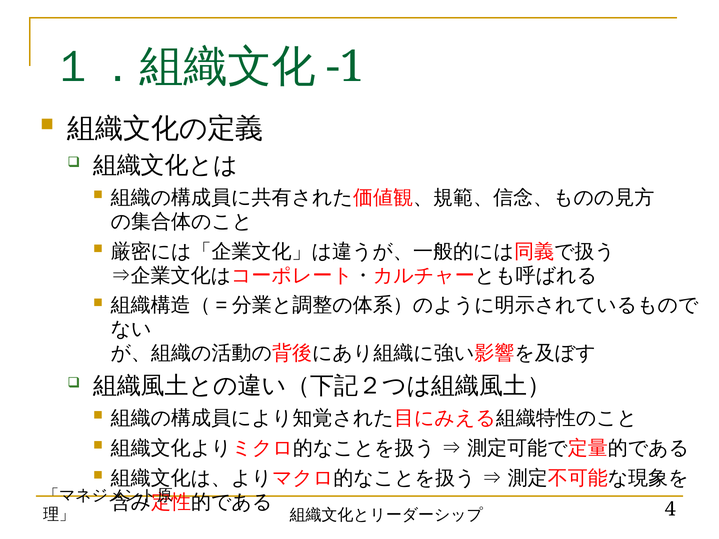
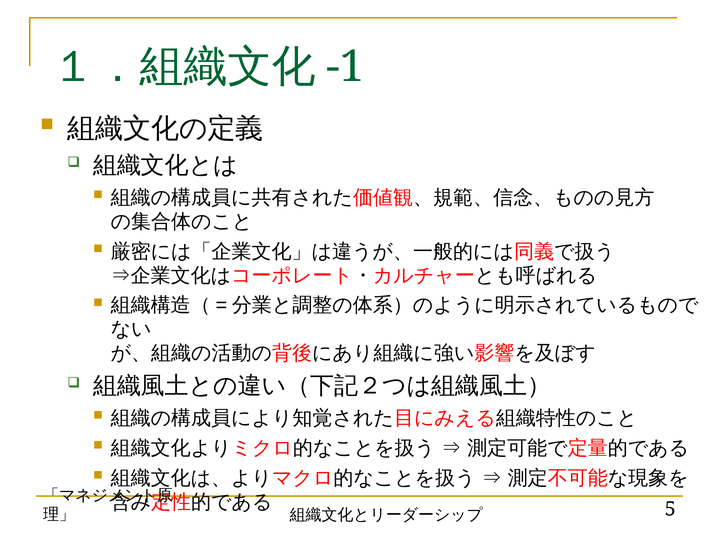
4: 4 -> 5 (670, 509)
